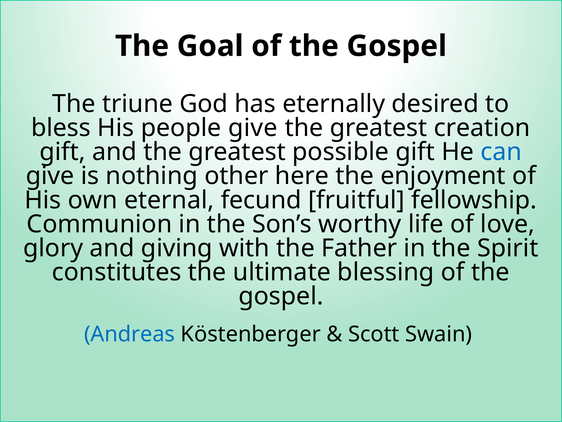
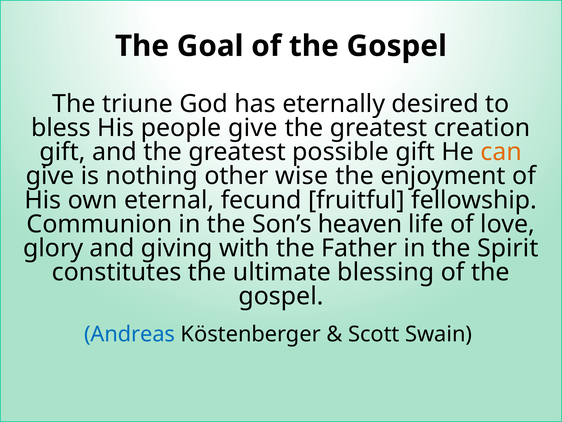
can colour: blue -> orange (501, 152)
here: here -> wise (302, 176)
worthy: worthy -> heaven (360, 224)
